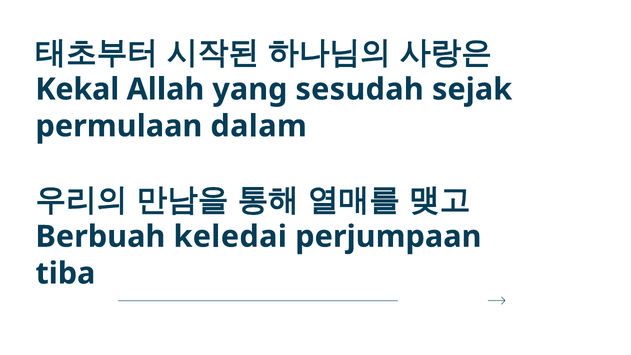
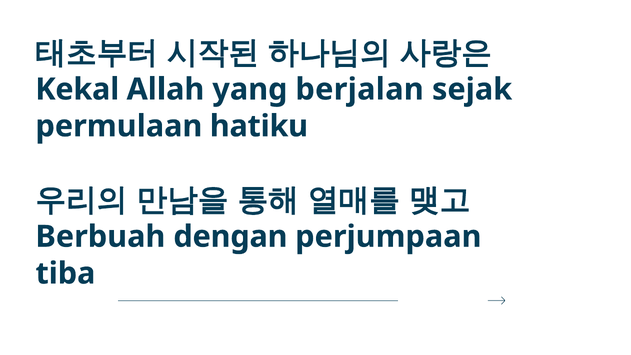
sesudah: sesudah -> berjalan (360, 89)
dalam: dalam -> hatiku (259, 126)
keledai: keledai -> dengan (230, 237)
